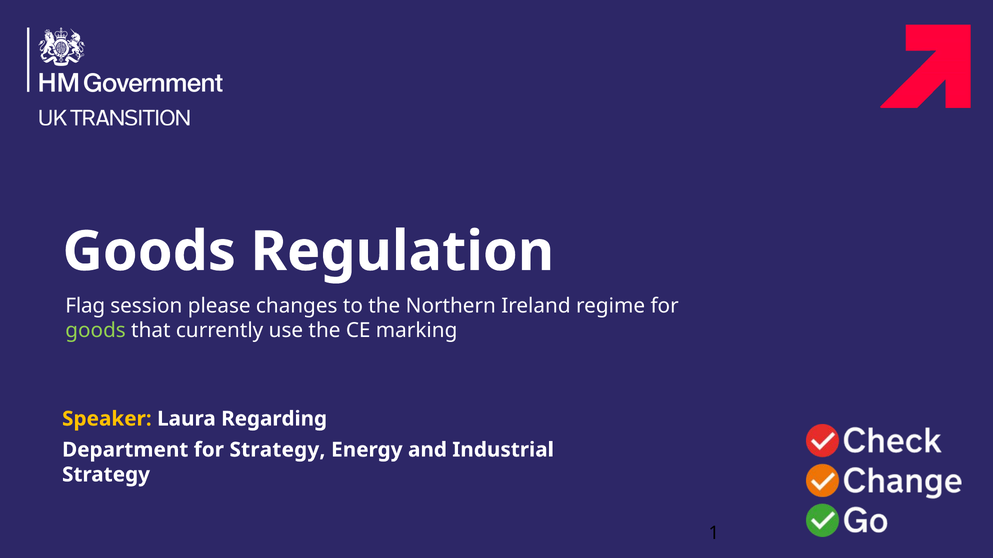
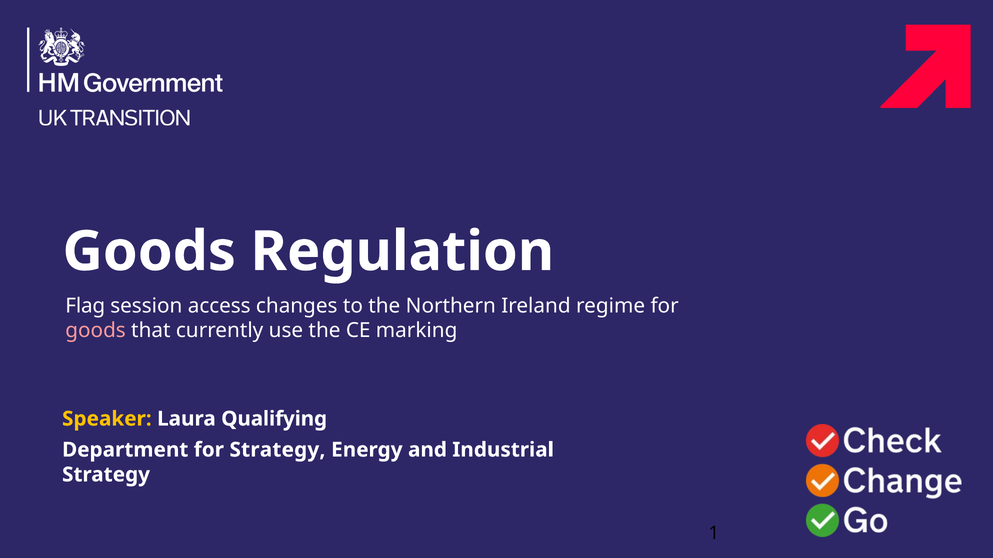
please: please -> access (219, 306)
goods colour: light green -> pink (96, 331)
Regarding: Regarding -> Qualifying (274, 419)
